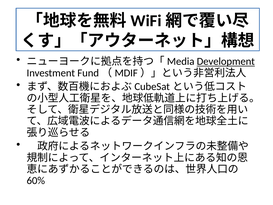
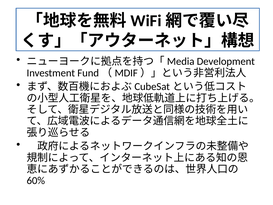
Development underline: present -> none (226, 61)
